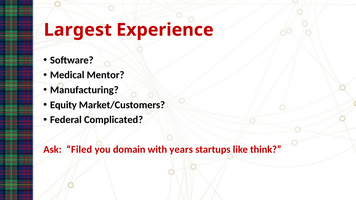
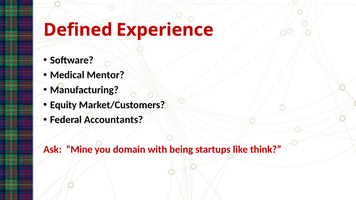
Largest: Largest -> Defined (78, 30)
Complicated: Complicated -> Accountants (114, 120)
Filed: Filed -> Mine (79, 150)
years: years -> being (181, 150)
